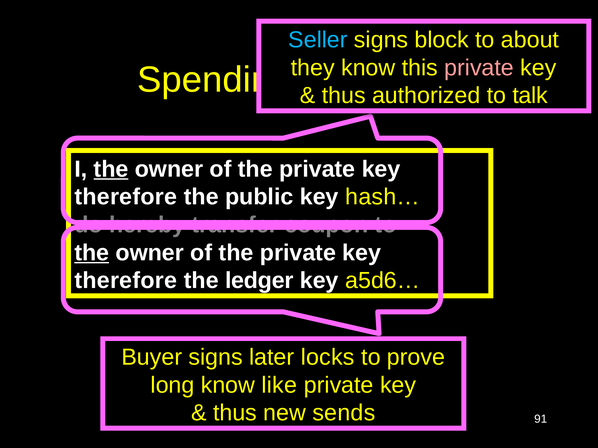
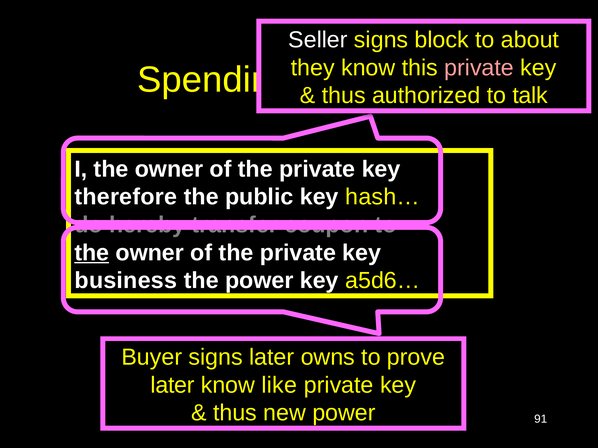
Seller colour: light blue -> white (318, 40)
the underline: present -> none (111, 169)
therefore: therefore -> business (126, 281)
the ledger: ledger -> power (259, 281)
locks: locks -> owns (328, 358)
long: long -> later (173, 385)
new sends: sends -> power (344, 413)
